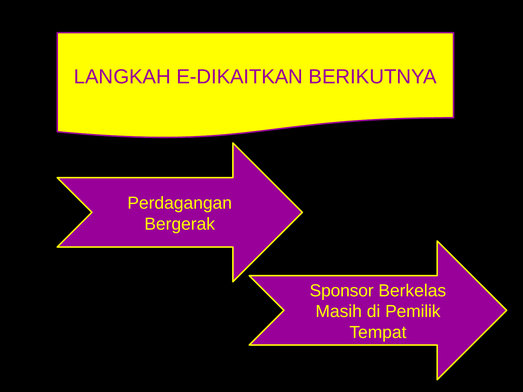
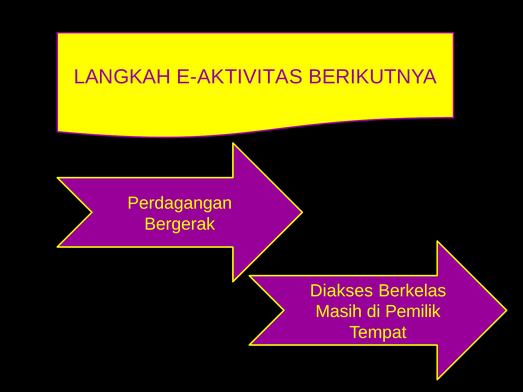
E-DIKAITKAN: E-DIKAITKAN -> E-AKTIVITAS (240, 77)
Sponsor: Sponsor -> Diakses (341, 291)
